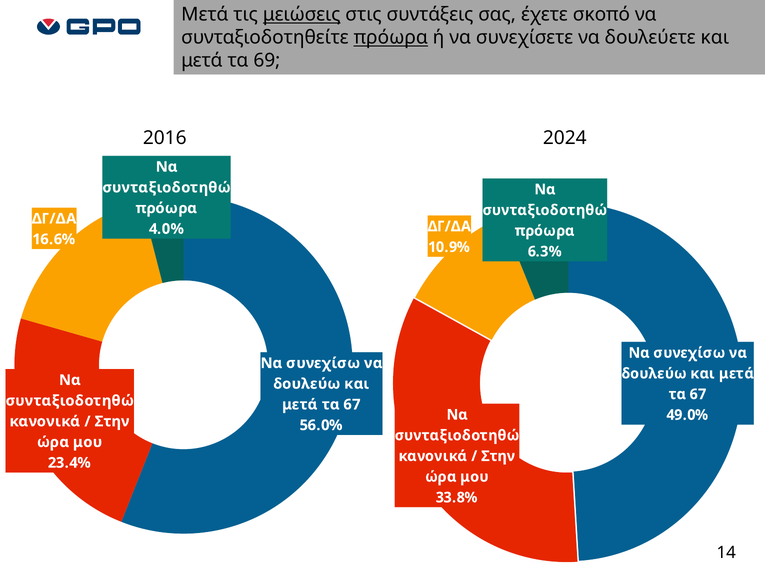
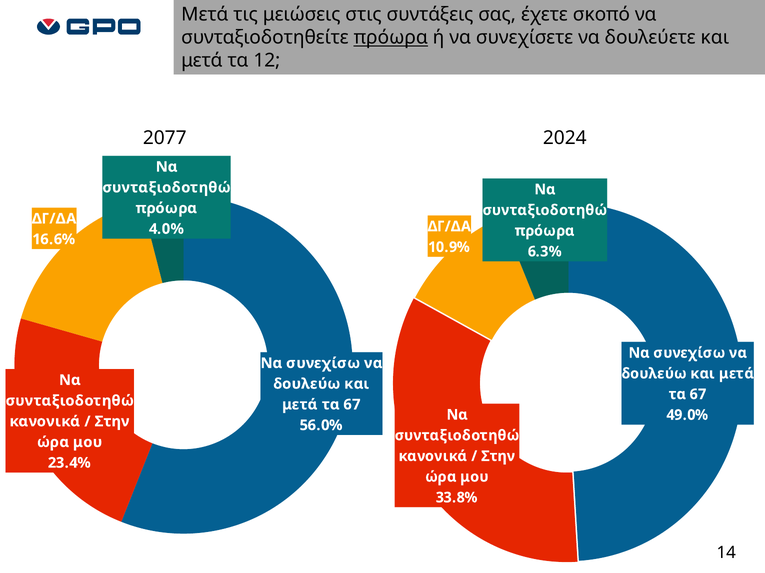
μειώσεις underline: present -> none (302, 15)
69: 69 -> 12 (267, 61)
2016: 2016 -> 2077 (165, 138)
